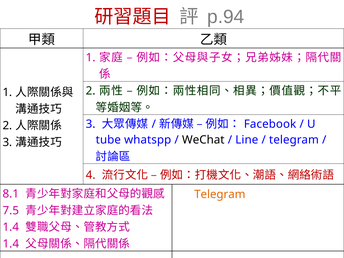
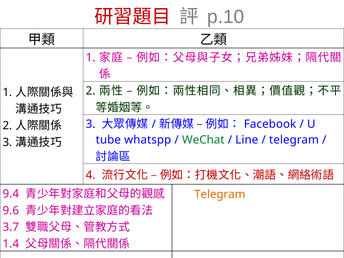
p.94: p.94 -> p.10 (226, 17)
WeChat colour: black -> green (203, 140)
8.1: 8.1 -> 9.4 (11, 194)
7.5: 7.5 -> 9.6 (11, 210)
1.4: 1.4 -> 3.7 (11, 227)
